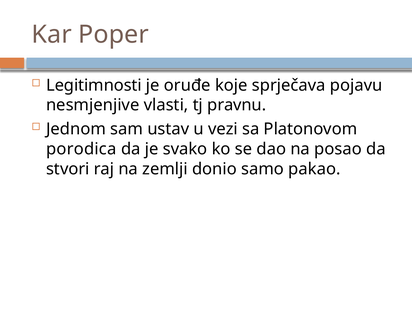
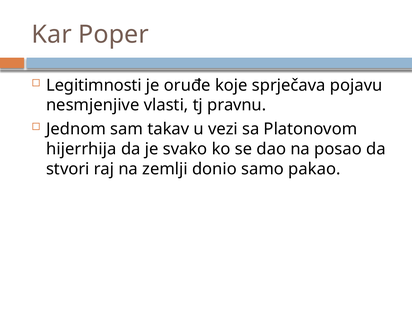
ustav: ustav -> takav (168, 129)
porodica: porodica -> hijerrhija (81, 149)
